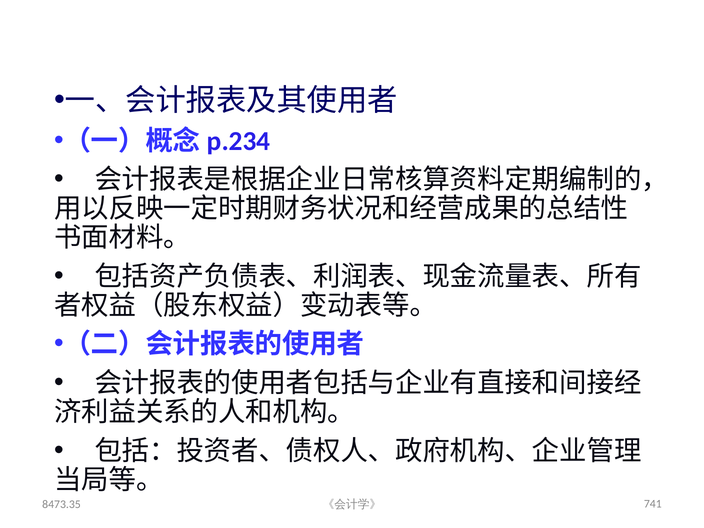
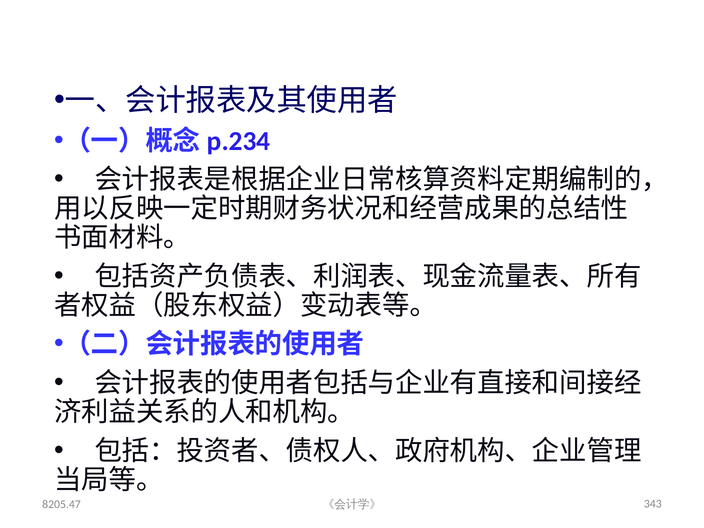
8473.35: 8473.35 -> 8205.47 (61, 504)
741: 741 -> 343 (653, 504)
